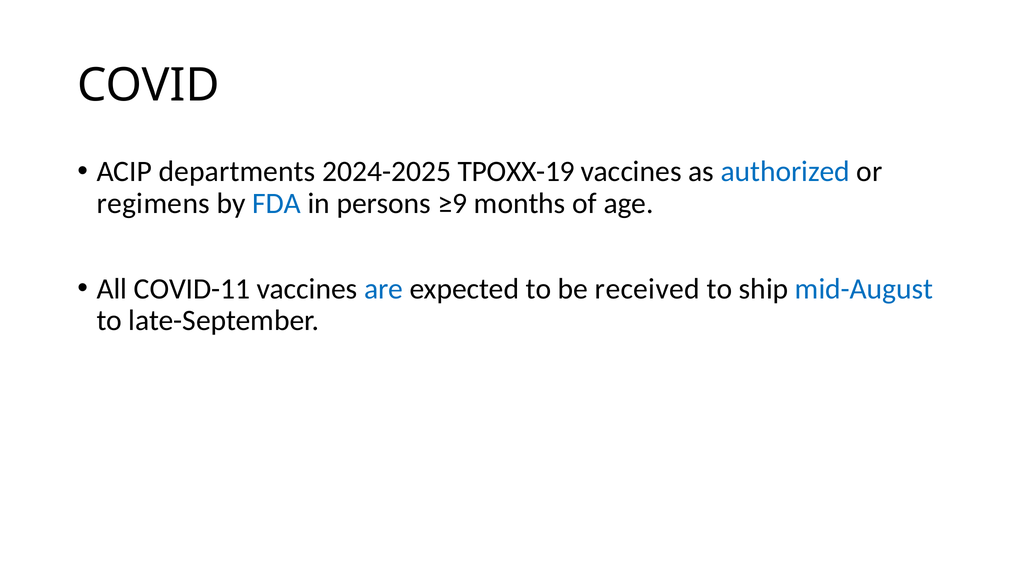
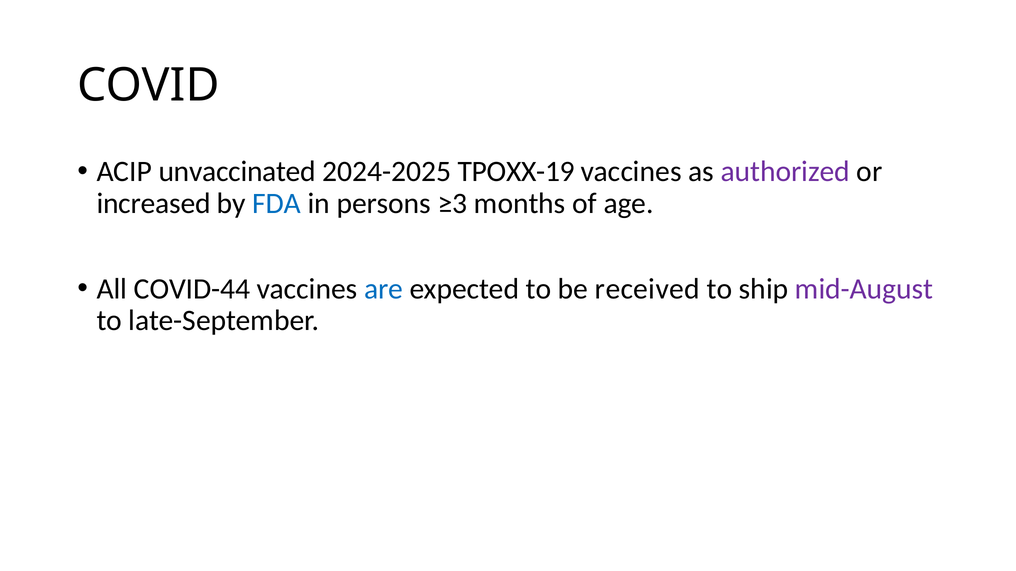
departments: departments -> unvaccinated (237, 172)
authorized colour: blue -> purple (785, 172)
regimens: regimens -> increased (154, 204)
≥9: ≥9 -> ≥3 (453, 204)
COVID-11: COVID-11 -> COVID-44 (192, 289)
mid-August colour: blue -> purple (864, 289)
